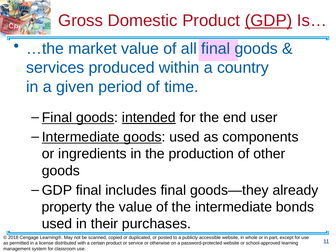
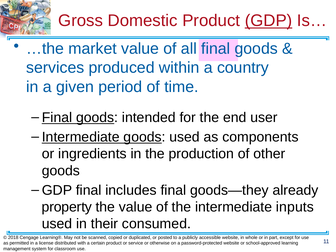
intended underline: present -> none (149, 117)
bonds: bonds -> inputs (295, 207)
purchases: purchases -> consumed (157, 224)
